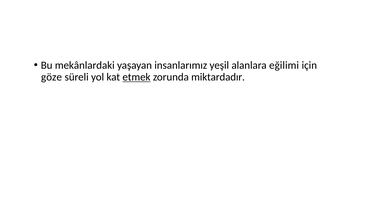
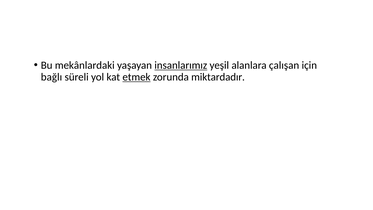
insanlarımız underline: none -> present (181, 65)
eğilimi: eğilimi -> çalışan (284, 65)
göze: göze -> bağlı (52, 77)
